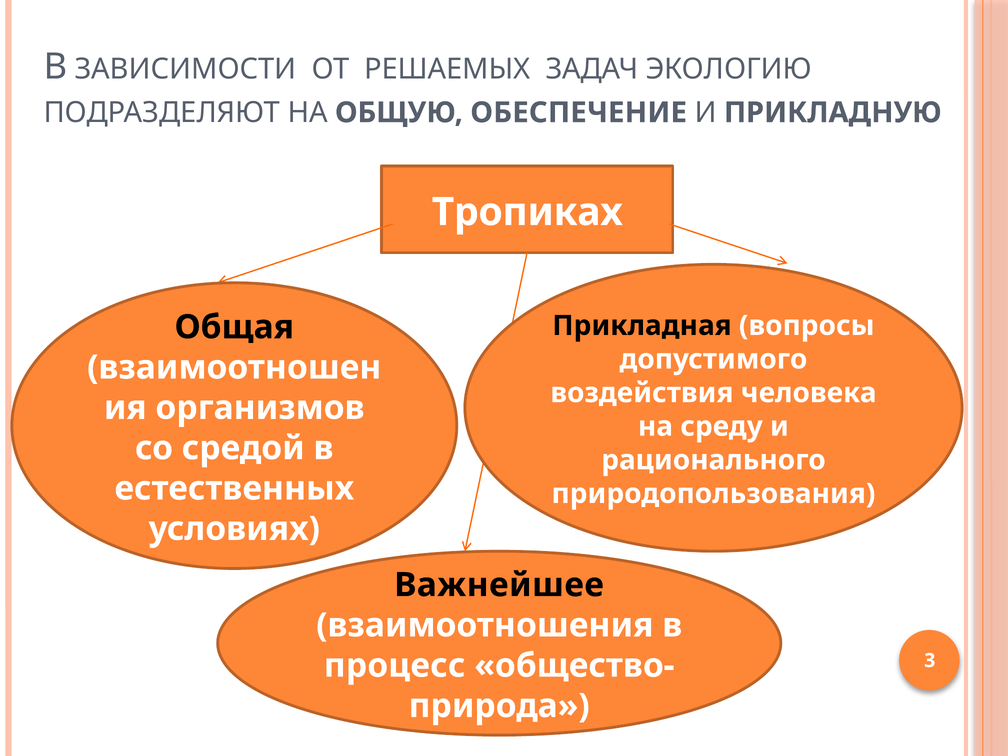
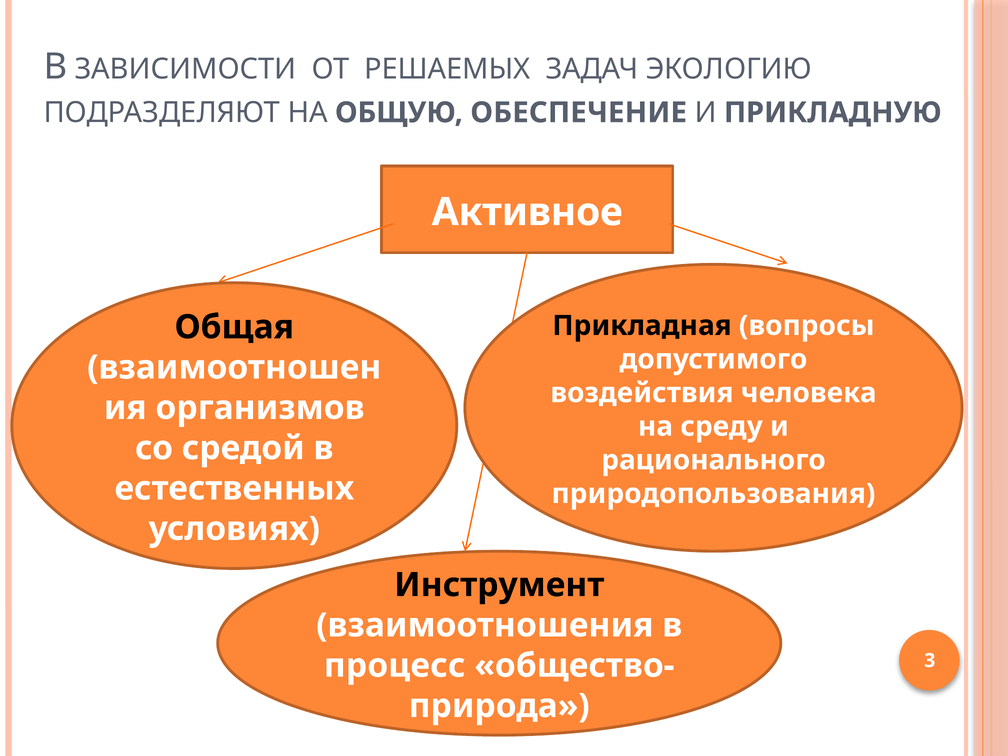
Тропиках: Тропиках -> Активное (527, 212)
Важнейшее: Важнейшее -> Инструмент (499, 585)
